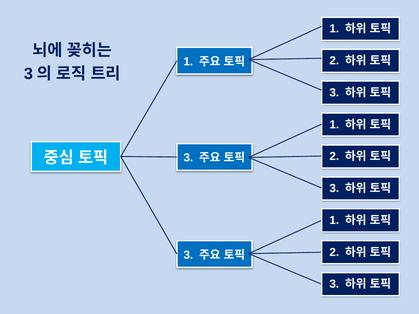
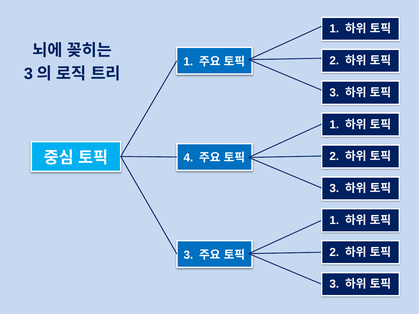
3: 3 -> 4 (188, 158)
